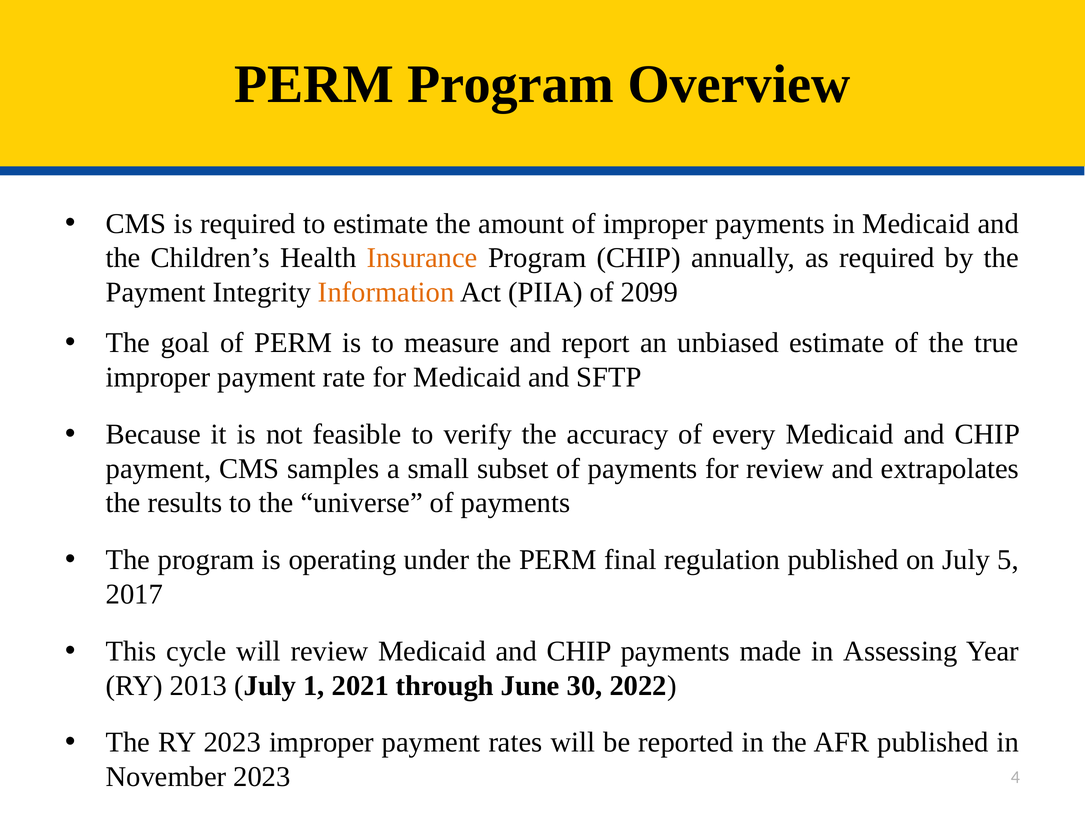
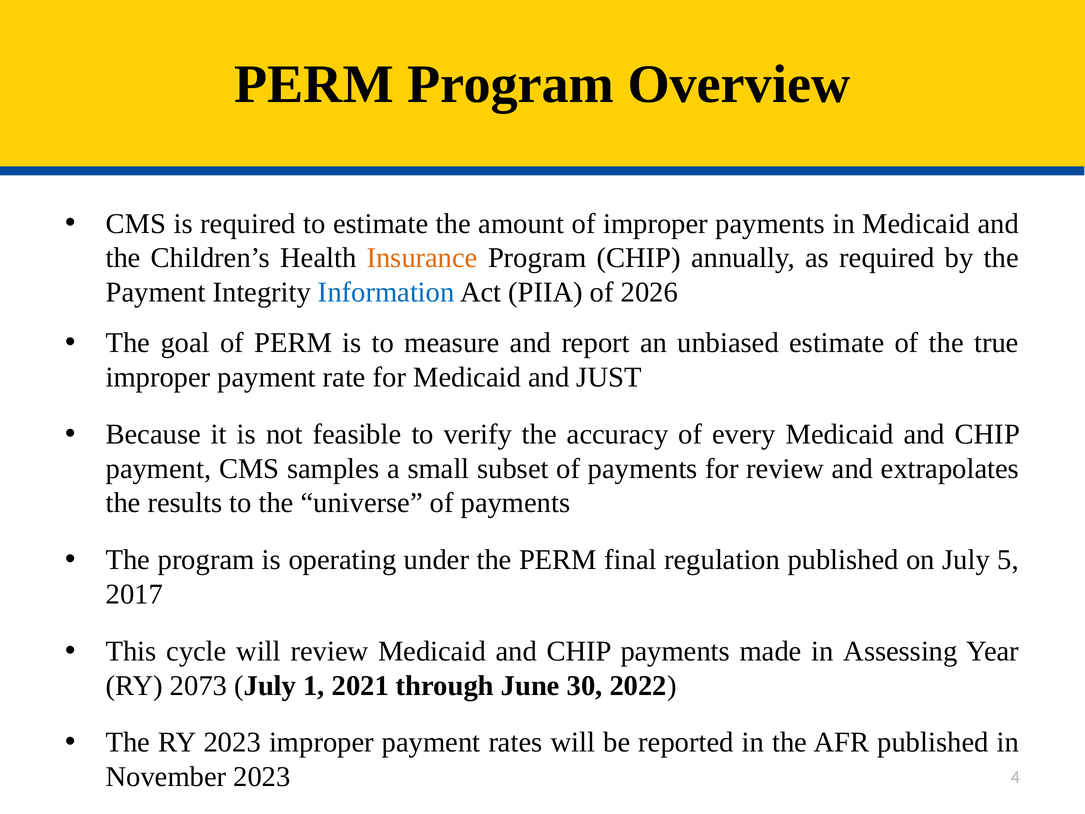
Information colour: orange -> blue (386, 292)
2099: 2099 -> 2026 (649, 292)
SFTP: SFTP -> JUST (609, 377)
2013: 2013 -> 2073 (199, 685)
